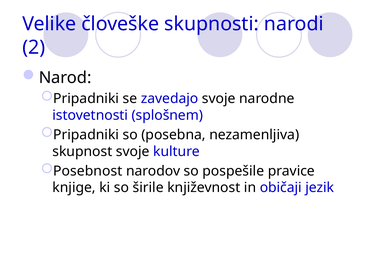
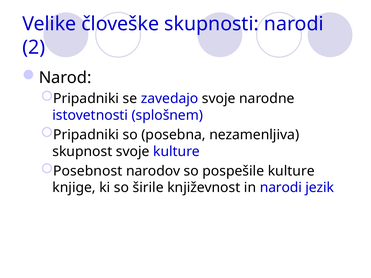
pospešile pravice: pravice -> kulture (291, 171)
in običaji: običaji -> narodi (281, 188)
